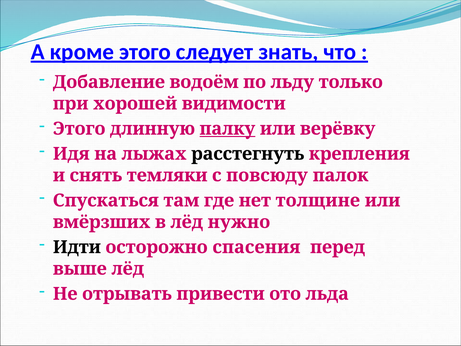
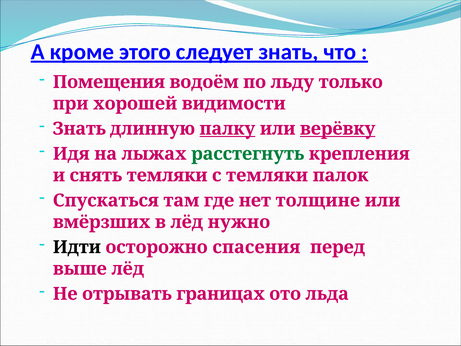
Добавление: Добавление -> Помещения (109, 82)
Этого: Этого -> Знать (79, 129)
верёвку underline: none -> present (338, 129)
расстегнуть colour: black -> green (248, 154)
с повсюду: повсюду -> темляки (267, 175)
привести: привести -> границах (221, 294)
